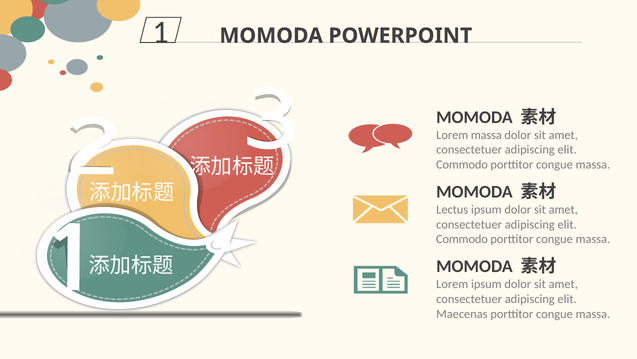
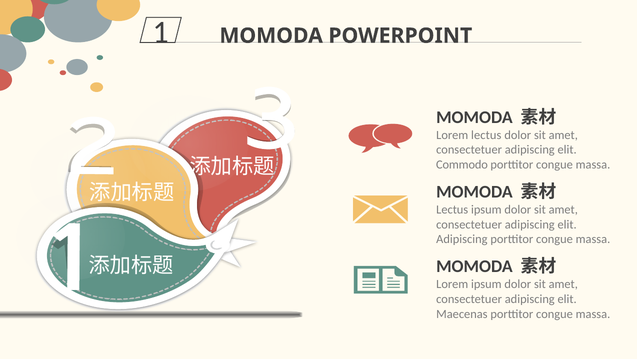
Lorem massa: massa -> lectus (486, 135)
Commodo: Commodo -> Adipiscing (462, 239)
